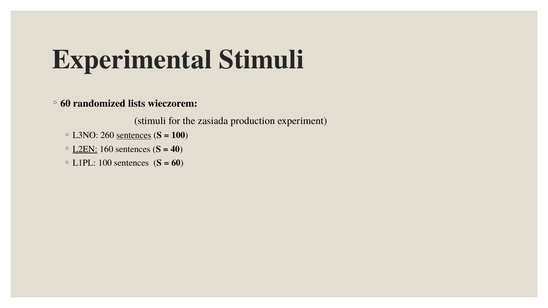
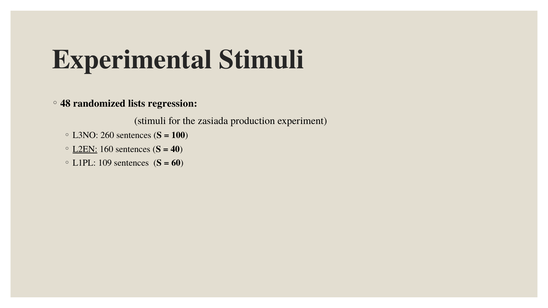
60: 60 -> 48 (65, 103)
wieczorem: wieczorem -> regression (173, 103)
sentences underline: present -> none (134, 135)
L1PL 100: 100 -> 109 (105, 163)
